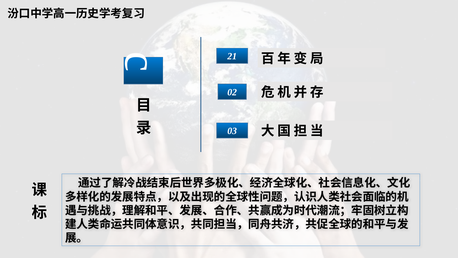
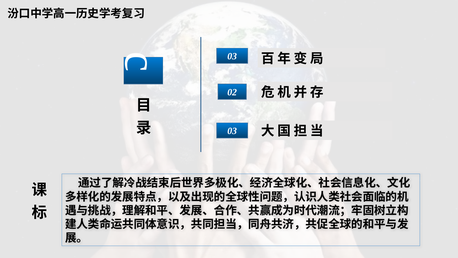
c 21: 21 -> 03 (232, 56)
